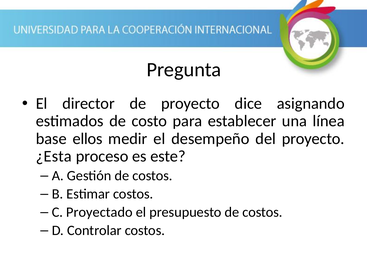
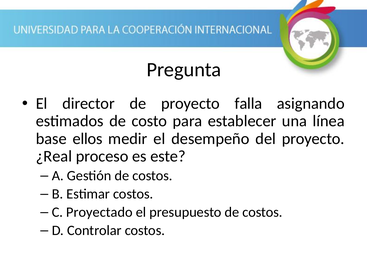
dice: dice -> falla (248, 104)
¿Esta: ¿Esta -> ¿Real (54, 156)
